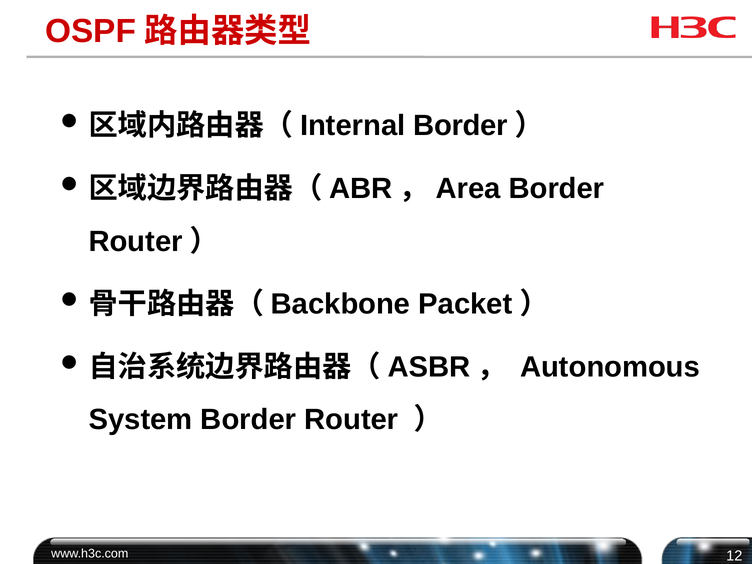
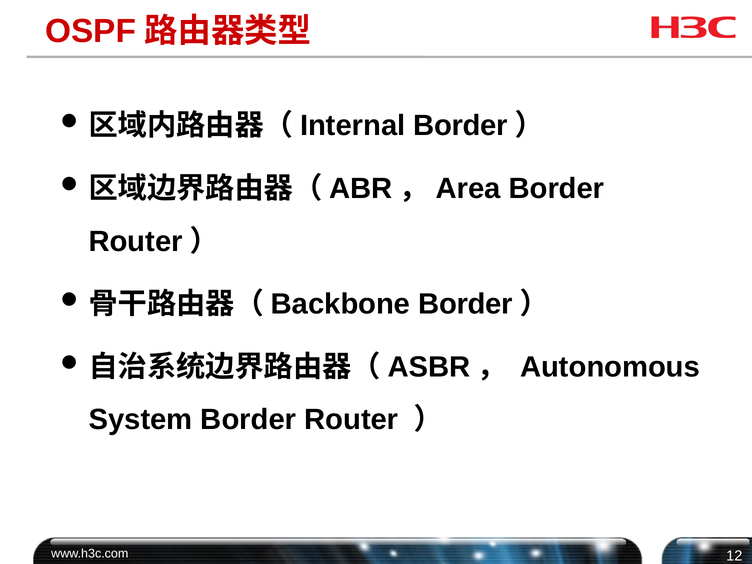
Packet: Packet -> Border (466, 304)
